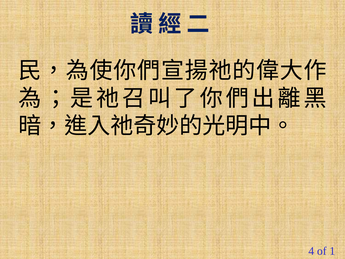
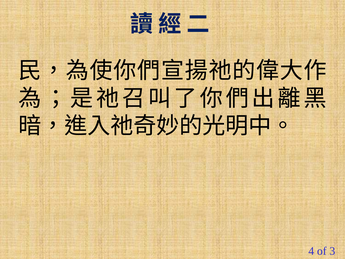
1: 1 -> 3 (332, 251)
